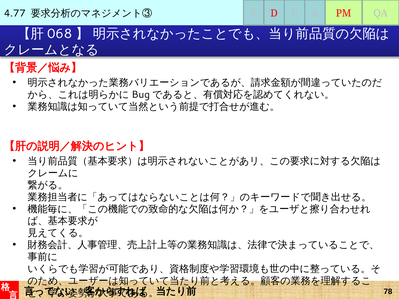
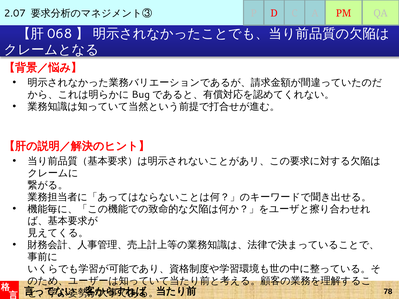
4.77: 4.77 -> 2.07 (15, 13)
